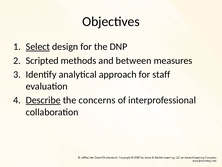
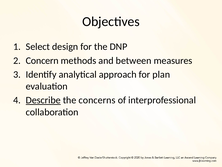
Select underline: present -> none (38, 47)
Scripted: Scripted -> Concern (42, 60)
staff: staff -> plan (161, 74)
